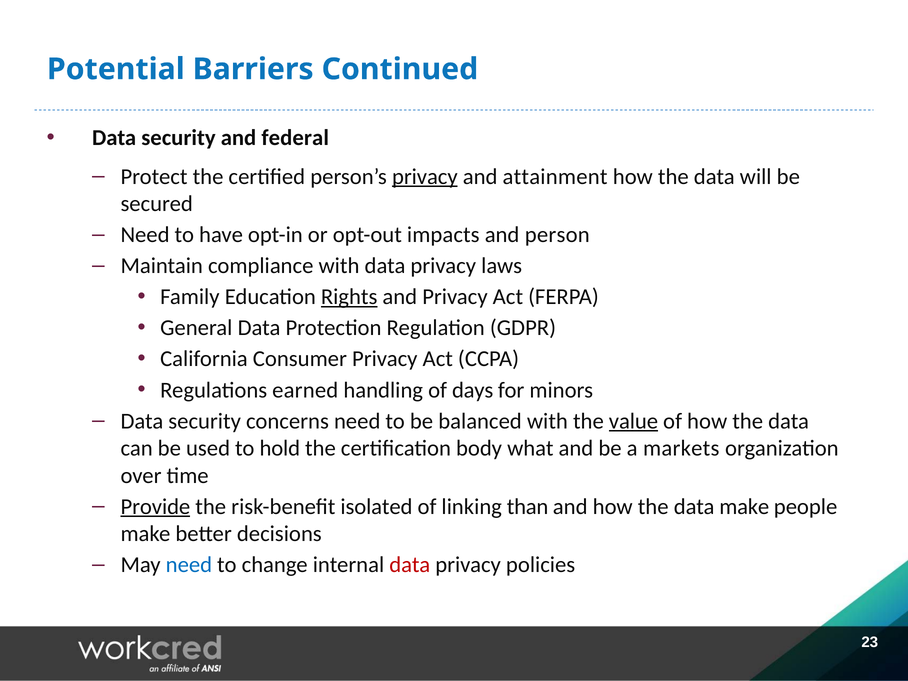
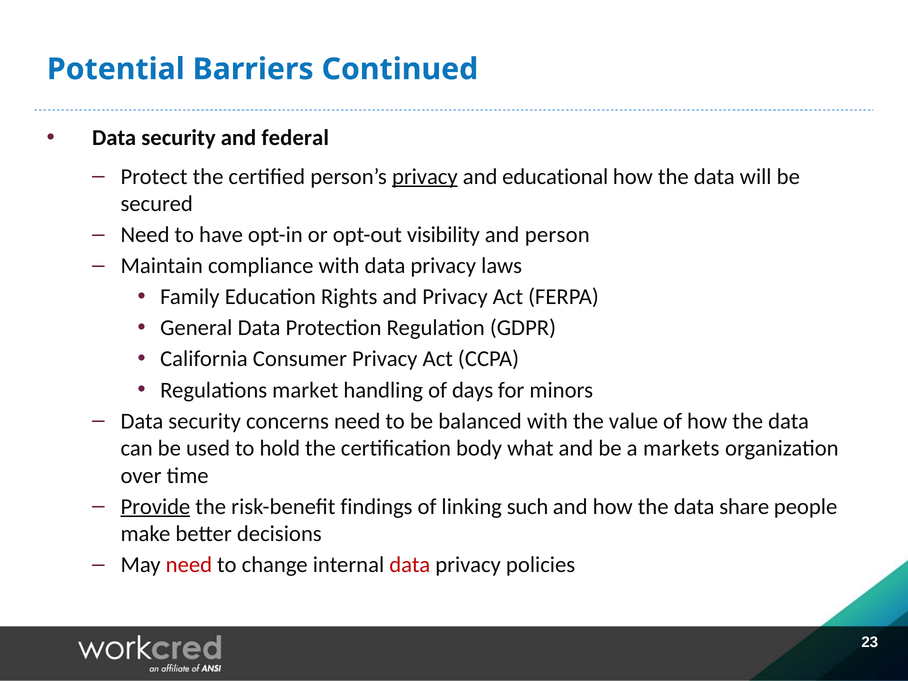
attainment: attainment -> educational (555, 177)
impacts: impacts -> visibility (443, 235)
Rights underline: present -> none (349, 297)
earned: earned -> market (305, 390)
value underline: present -> none (633, 421)
isolated: isolated -> findings (376, 507)
than: than -> such (528, 507)
data make: make -> share (744, 507)
need colour: blue -> red (189, 565)
